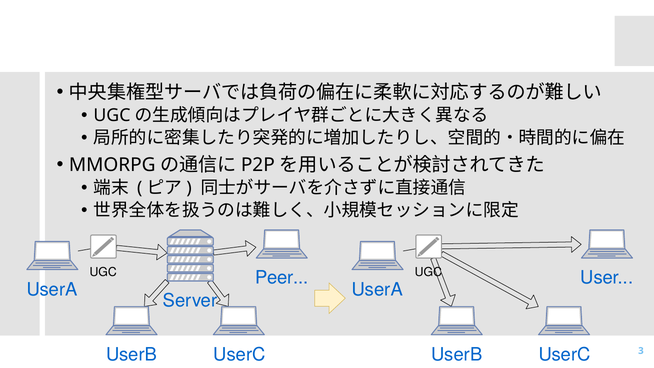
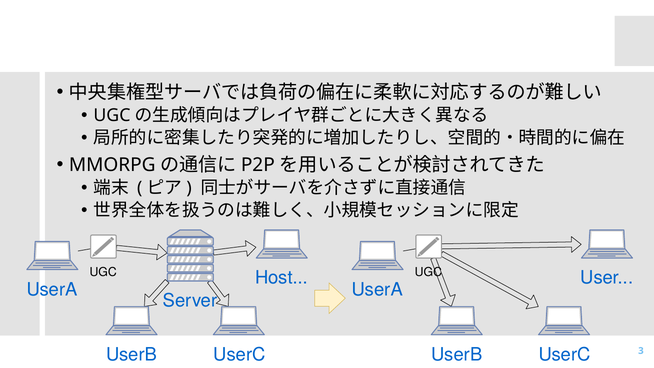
Peer: Peer -> Host (282, 278)
